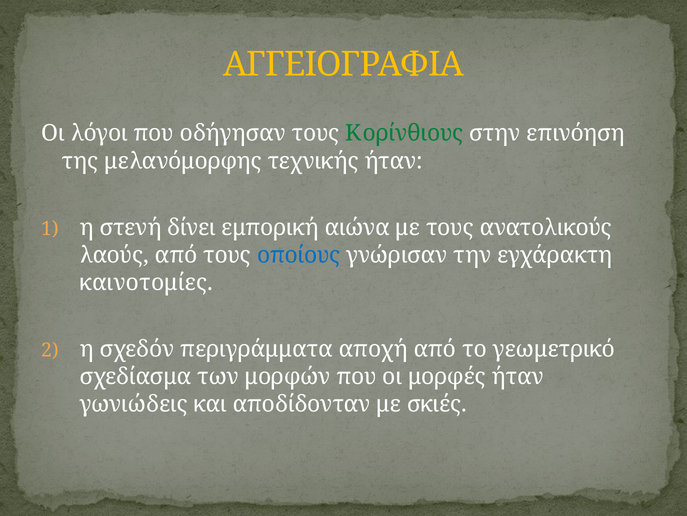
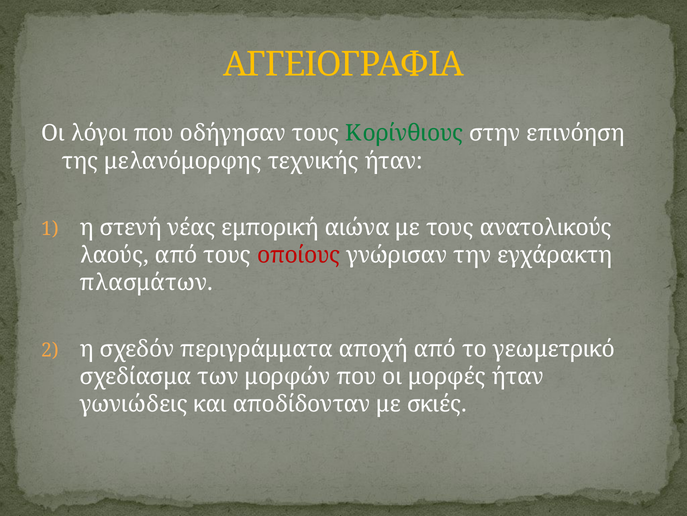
δίνει: δίνει -> νέας (192, 227)
οποίους colour: blue -> red (299, 255)
καινοτομίες: καινοτομίες -> πλασμάτων (146, 282)
